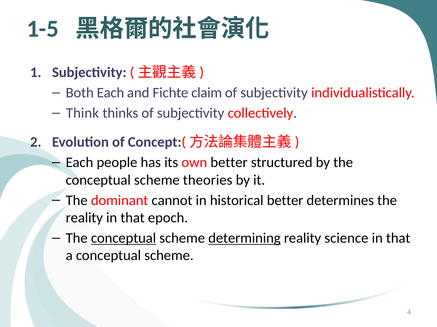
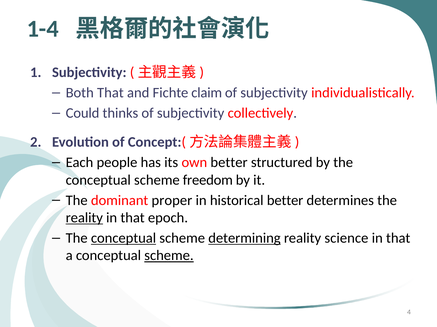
1-5: 1-5 -> 1-4 (43, 29)
Both Each: Each -> That (110, 93)
Think: Think -> Could (83, 113)
theories: theories -> freedom (208, 180)
cannot: cannot -> proper (172, 201)
reality underline: none -> present (84, 218)
scheme underline: none -> present (169, 256)
